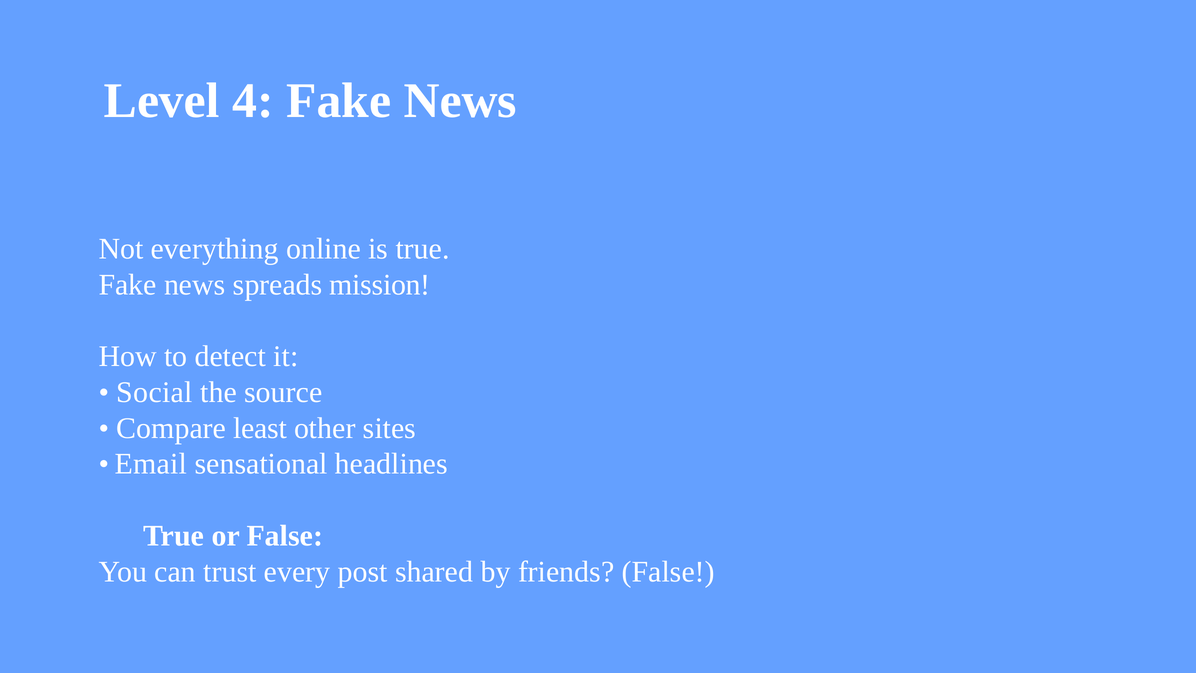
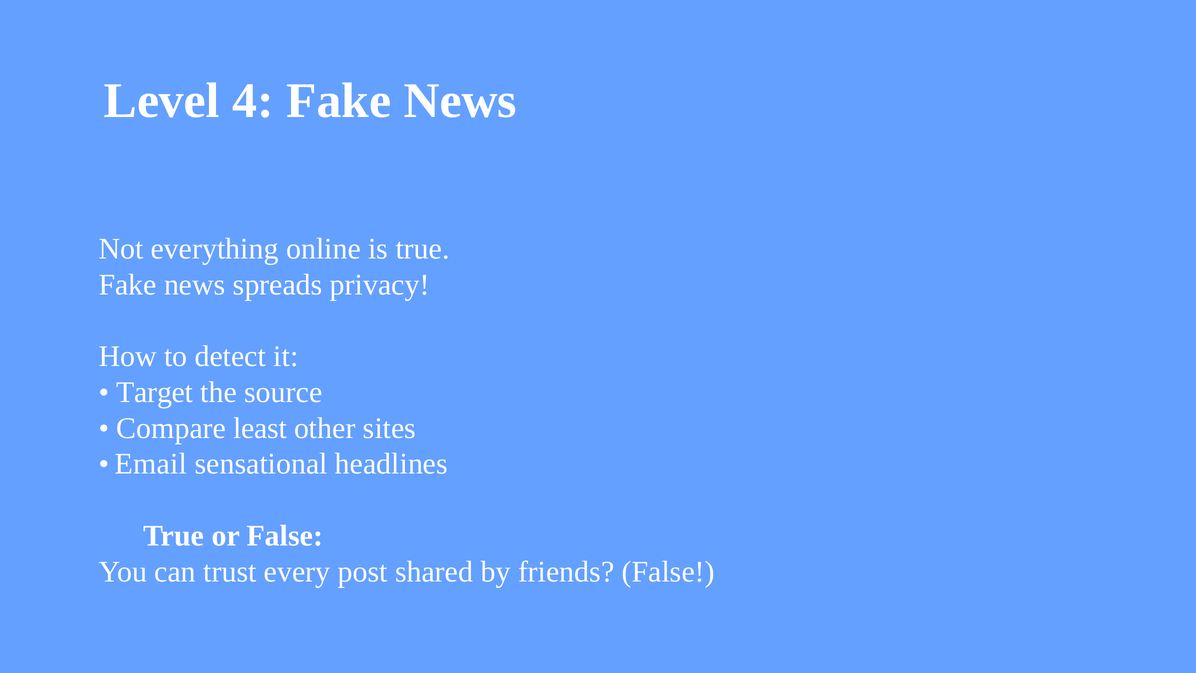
mission: mission -> privacy (380, 285)
Social: Social -> Target (155, 392)
